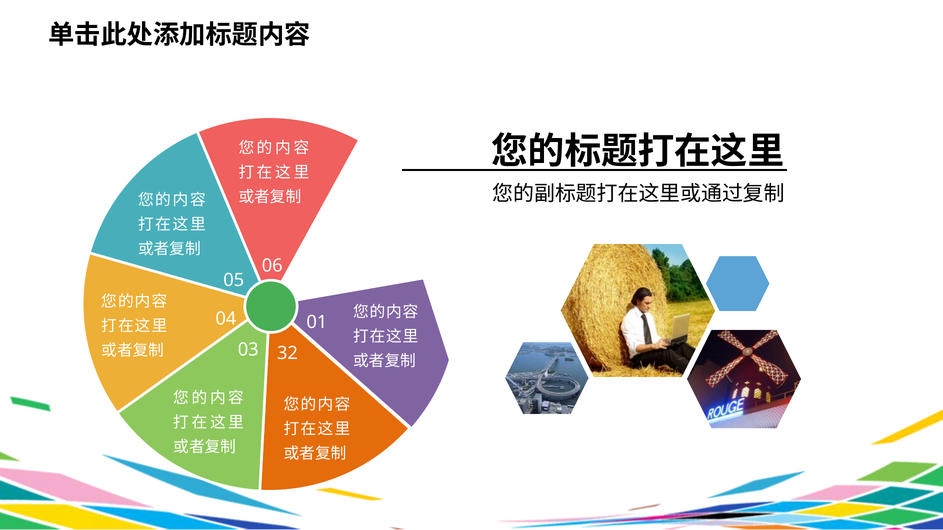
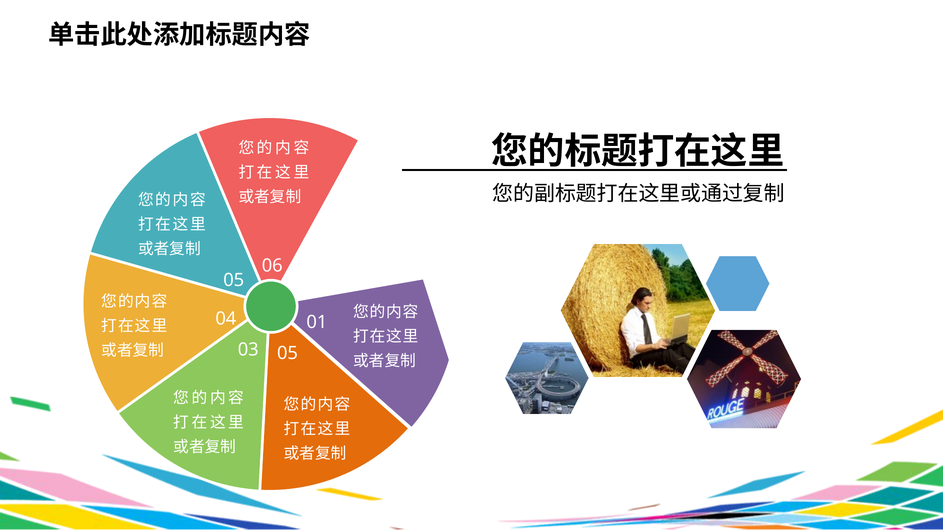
03 32: 32 -> 05 (287, 354)
